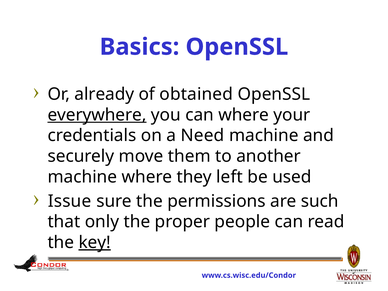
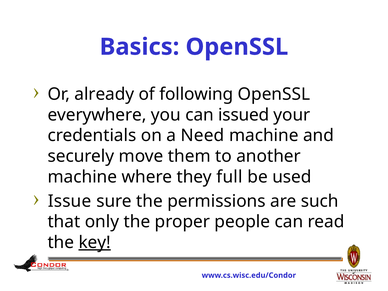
obtained: obtained -> following (196, 94)
everywhere underline: present -> none (97, 115)
can where: where -> issued (244, 115)
left: left -> full (229, 177)
